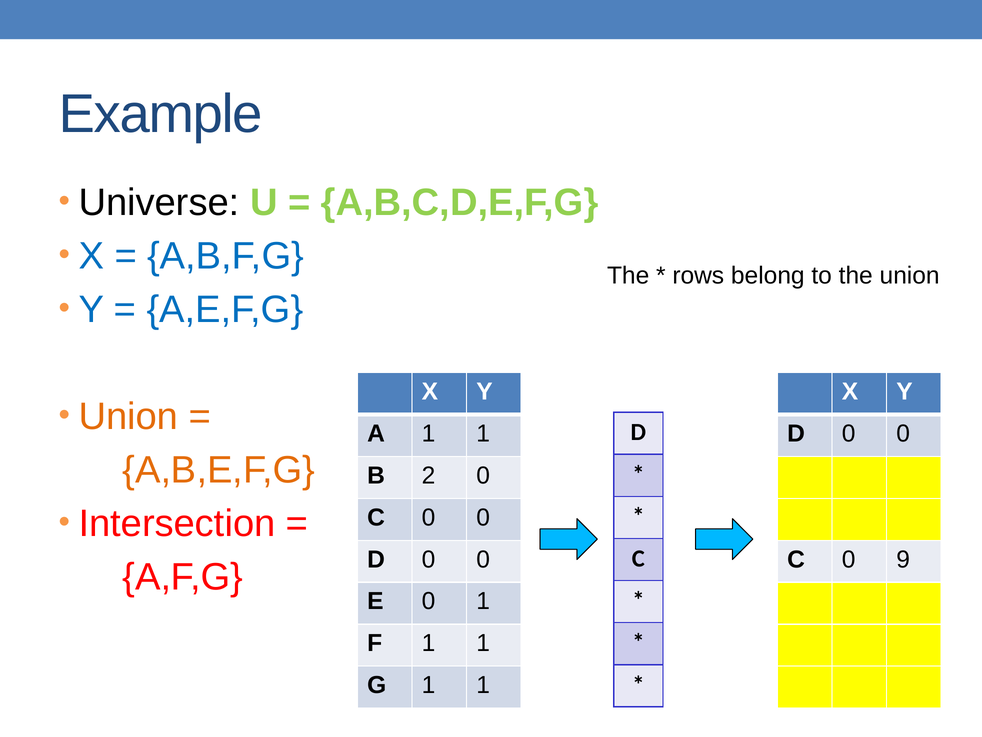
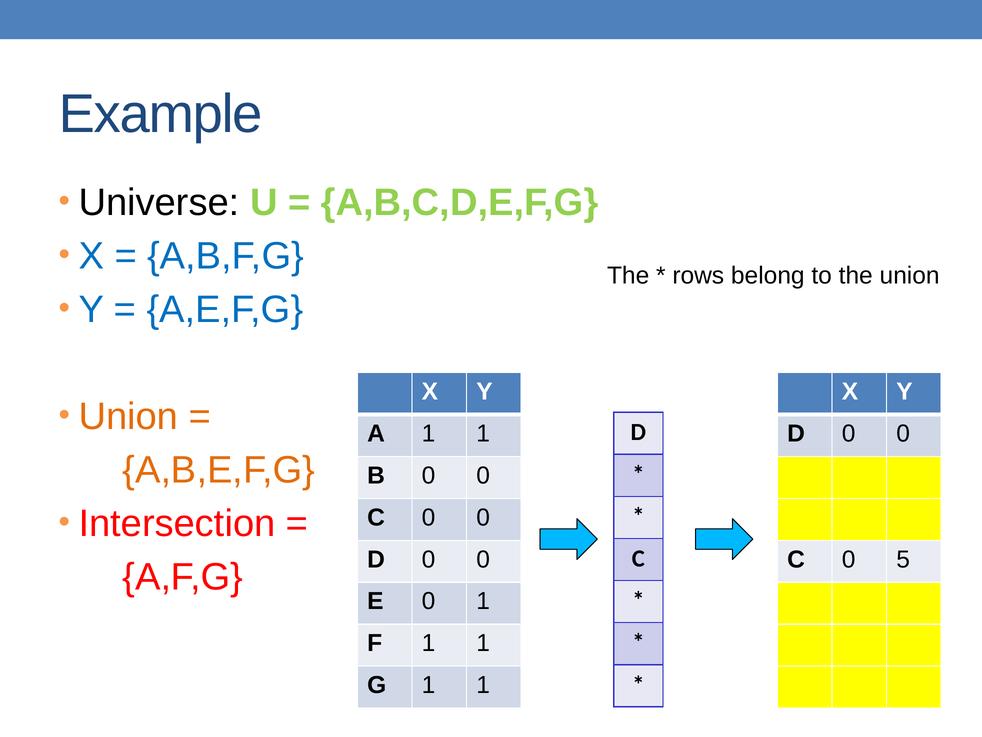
B 2: 2 -> 0 (429, 475)
9: 9 -> 5 (903, 559)
